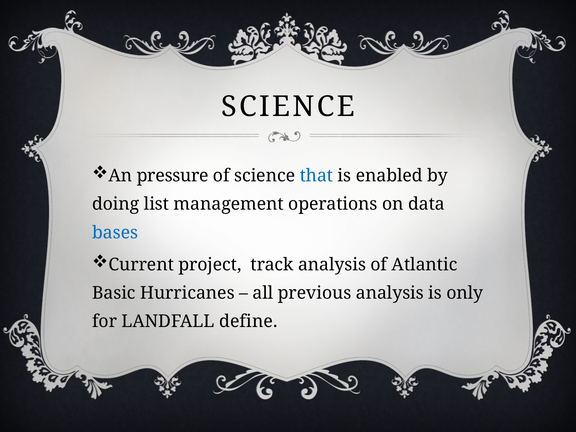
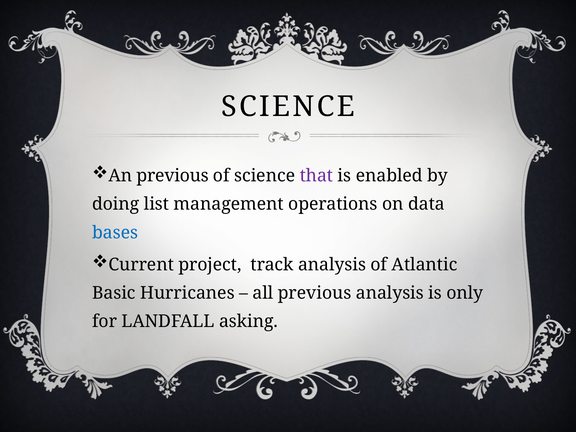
An pressure: pressure -> previous (173, 176)
that colour: blue -> purple (316, 176)
define: define -> asking (248, 321)
